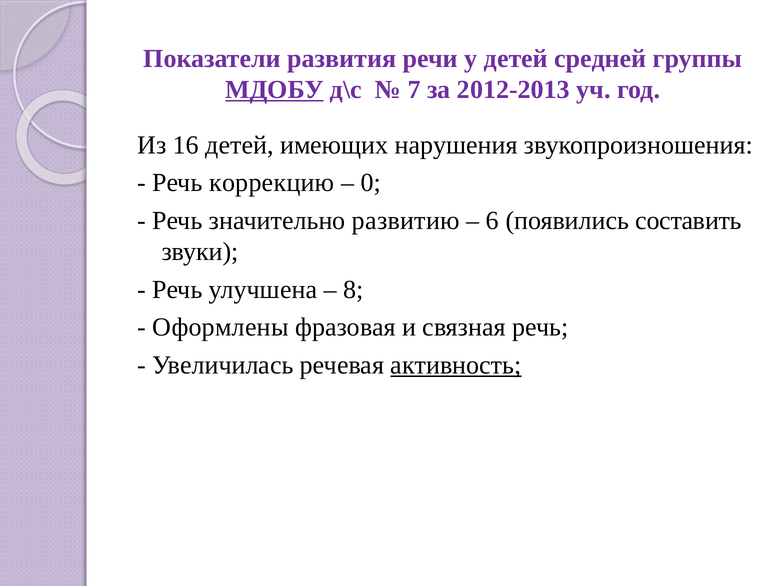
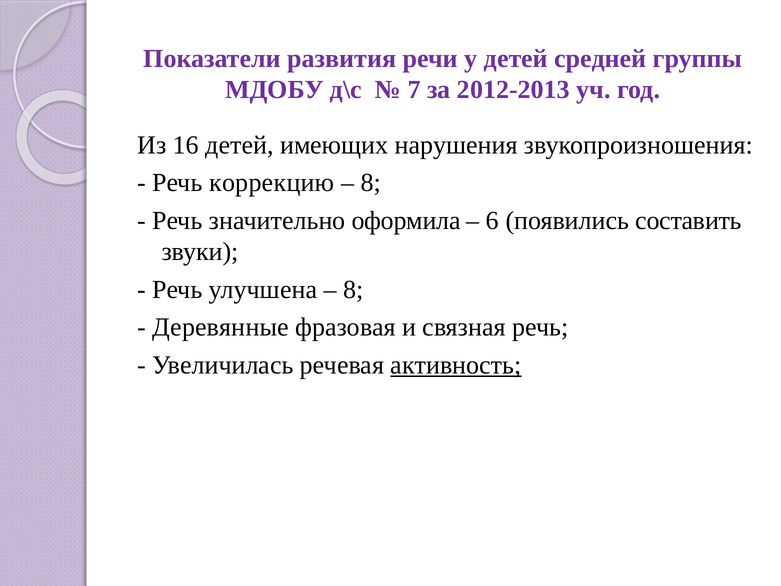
МДОБУ underline: present -> none (275, 90)
0: 0 -> 8 (371, 183)
развитию: развитию -> оформила (406, 220)
Оформлены: Оформлены -> Деревянные (221, 327)
